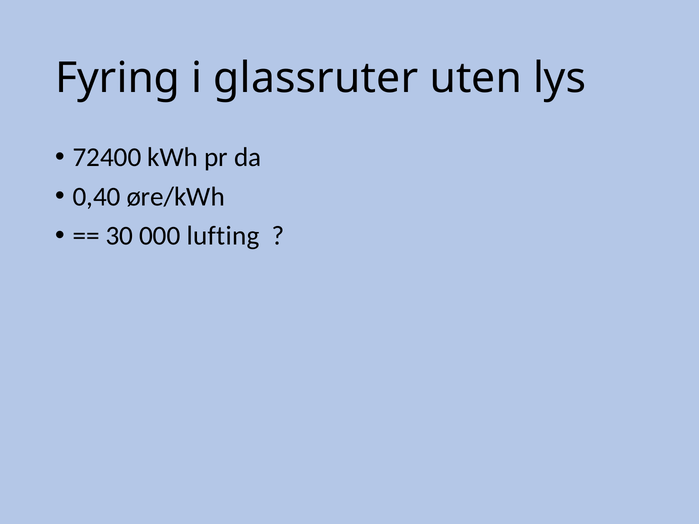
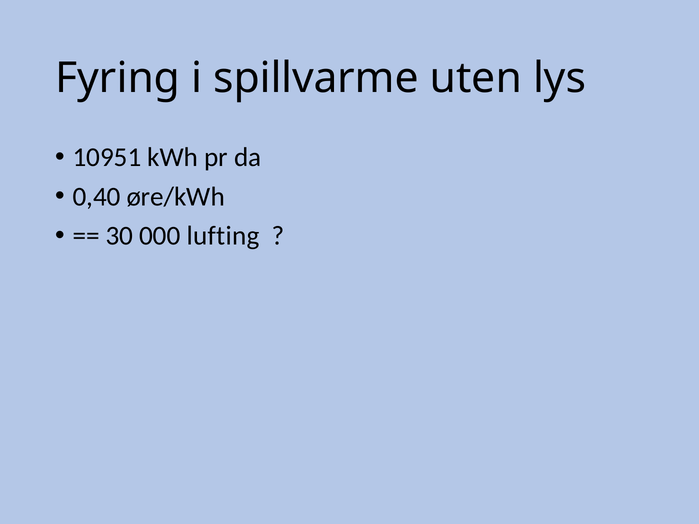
glassruter: glassruter -> spillvarme (316, 78)
72400: 72400 -> 10951 (107, 158)
